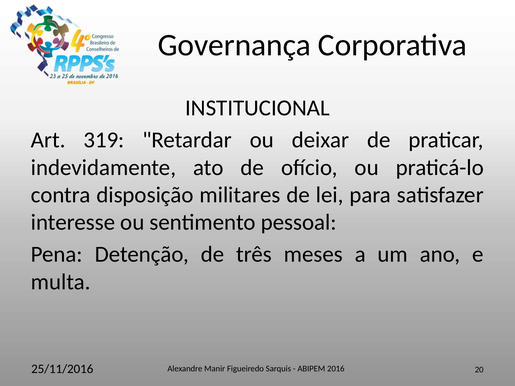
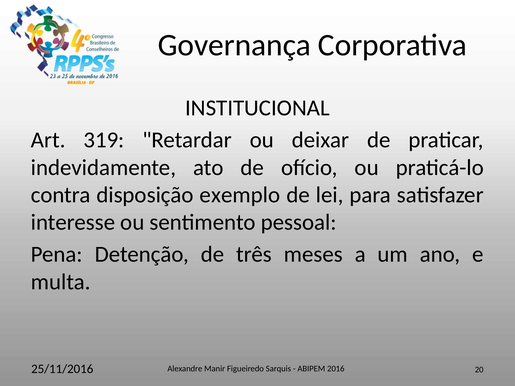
militares: militares -> exemplo (240, 195)
